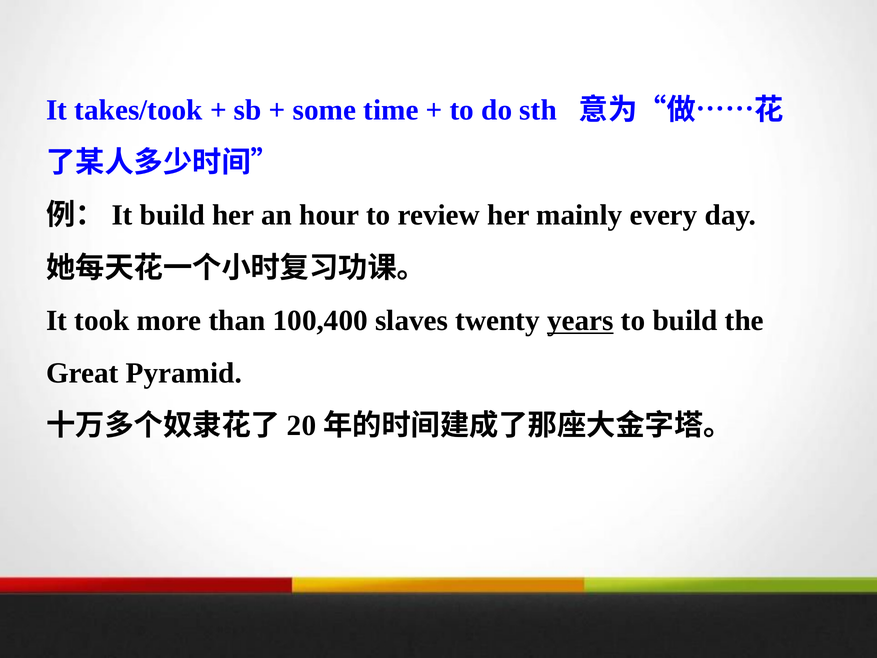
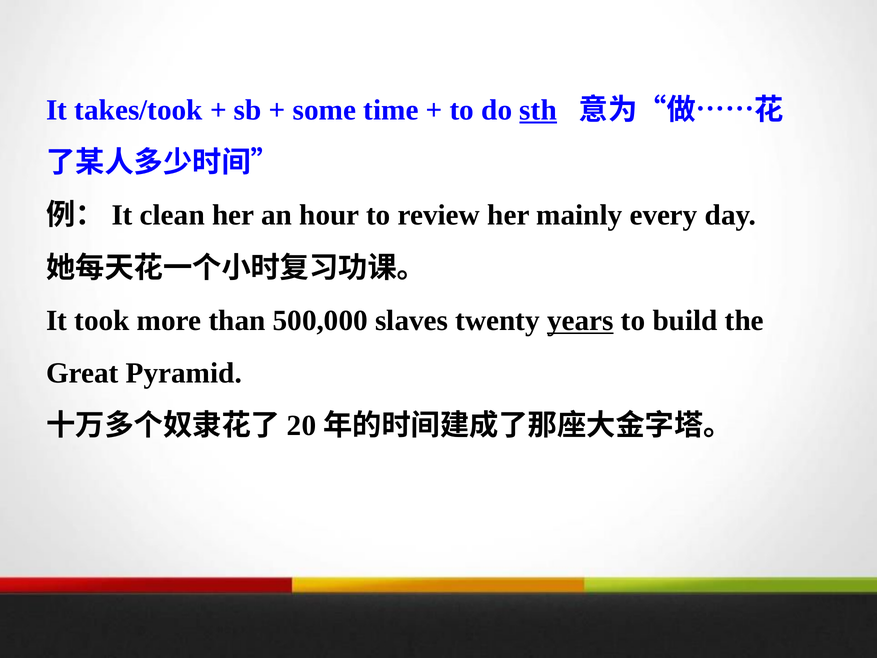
sth underline: none -> present (538, 110)
build: build -> clean (172, 215)
100,400: 100,400 -> 500,000 (320, 320)
